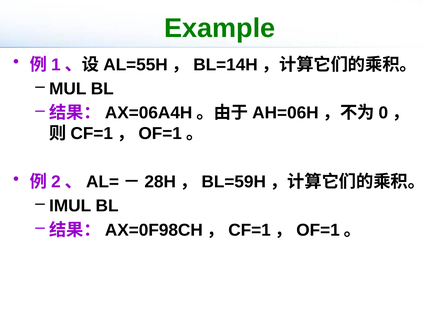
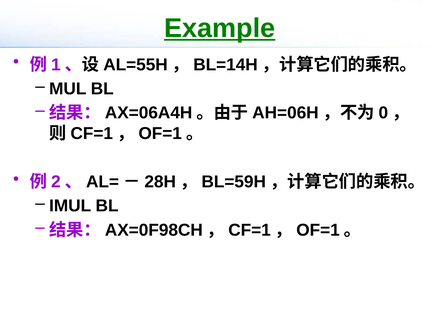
Example underline: none -> present (220, 28)
